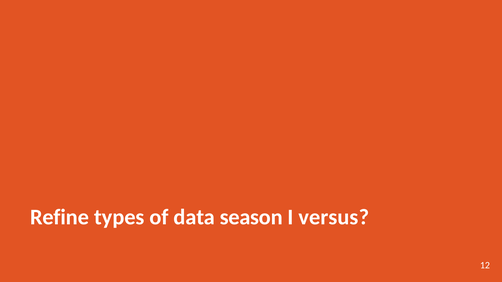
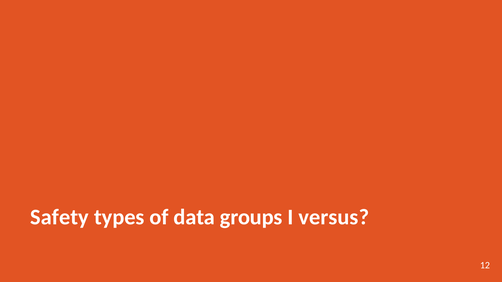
Refine: Refine -> Safety (59, 217)
season: season -> groups (251, 217)
